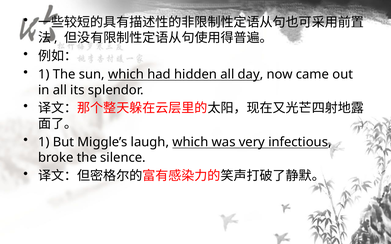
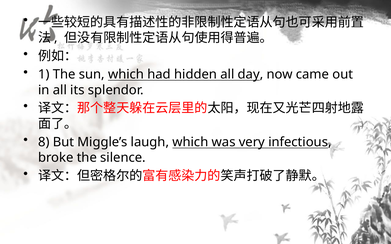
1: 1 -> 8 (44, 142)
